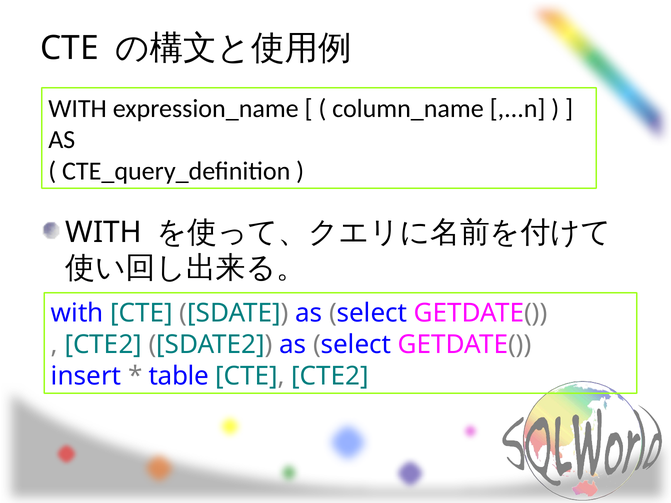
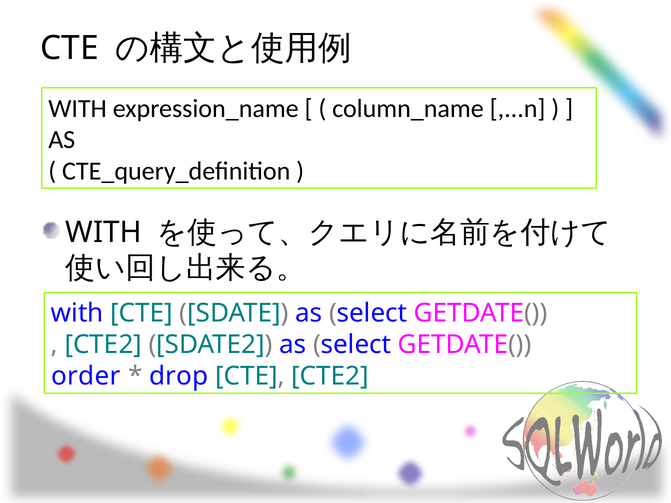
insert: insert -> order (86, 376)
table: table -> drop (179, 376)
